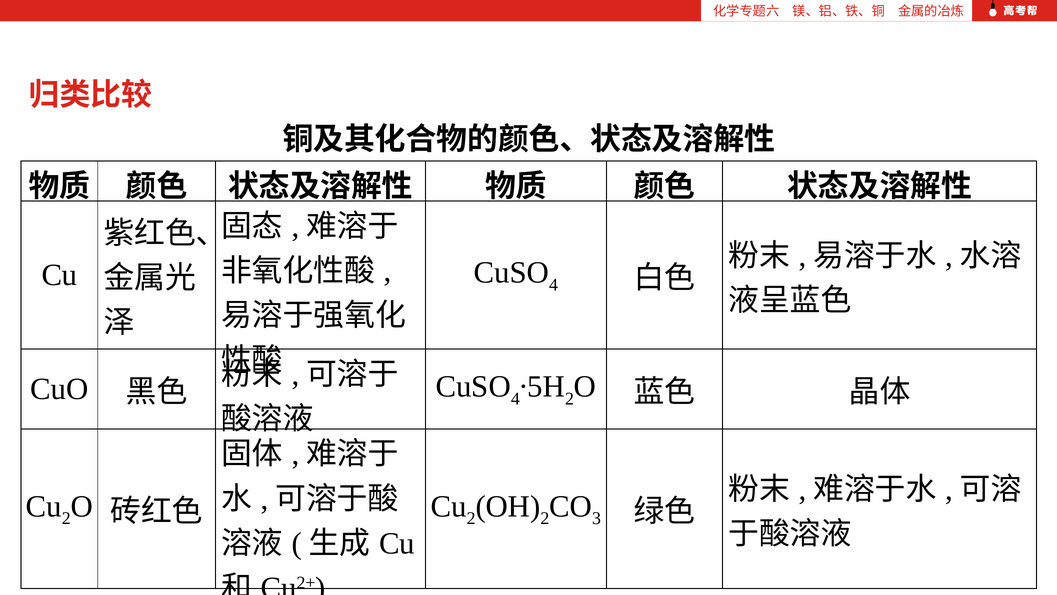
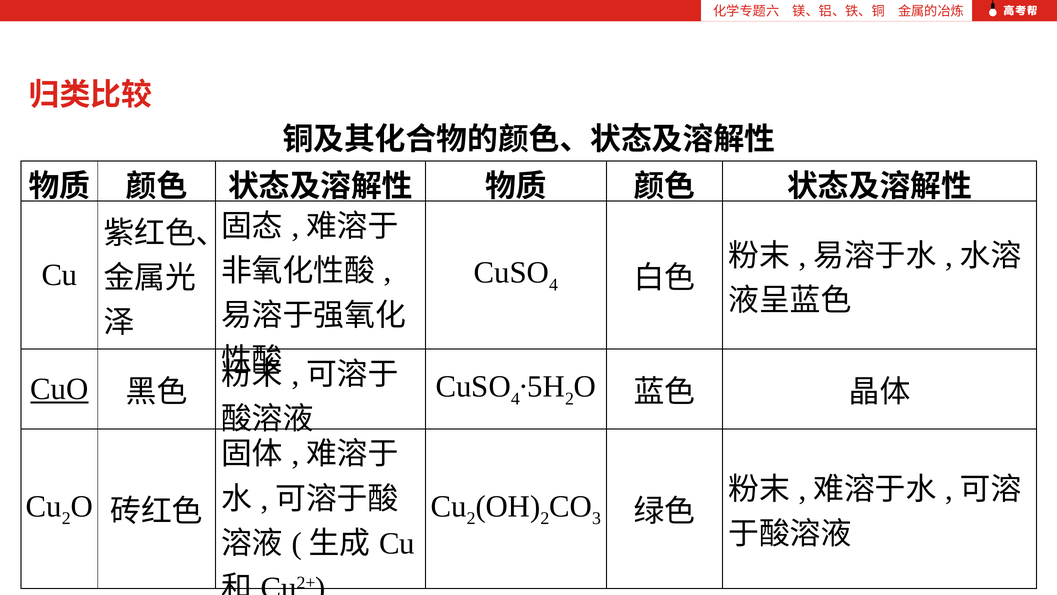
CuO underline: none -> present (59, 389)
